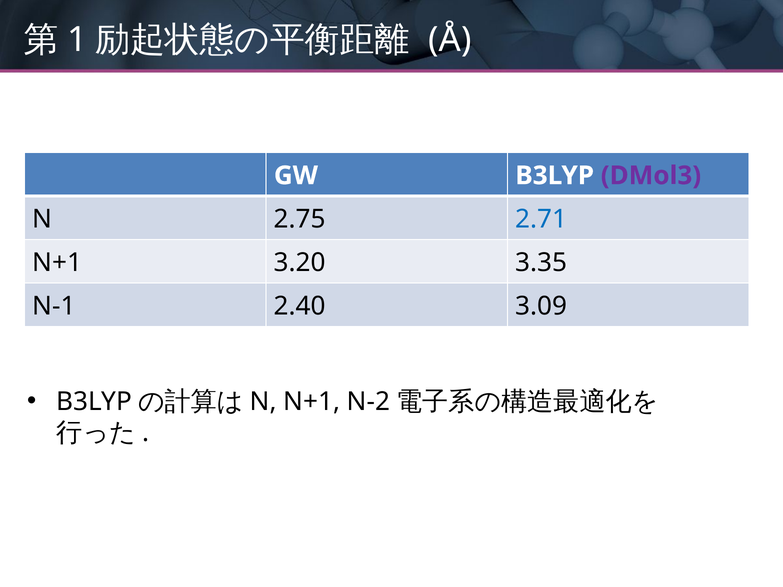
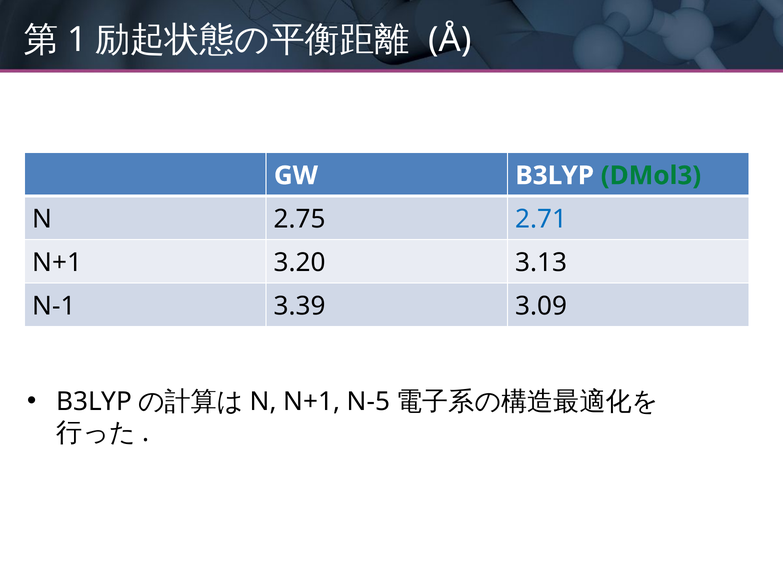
DMol3 colour: purple -> green (651, 176)
3.35: 3.35 -> 3.13 (541, 263)
2.40: 2.40 -> 3.39 (300, 306)
N-2: N-2 -> N-5 (368, 402)
